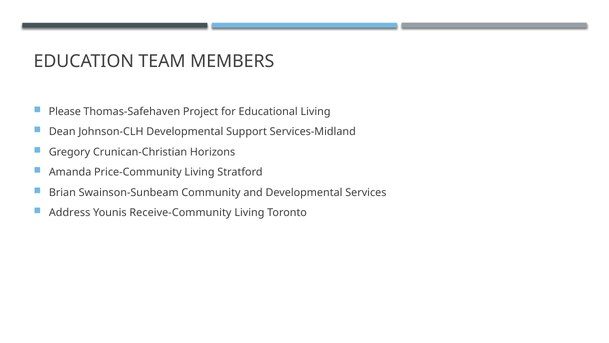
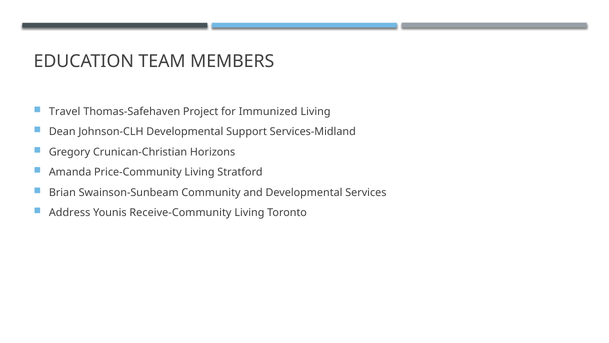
Please: Please -> Travel (65, 112)
Educational: Educational -> Immunized (268, 112)
